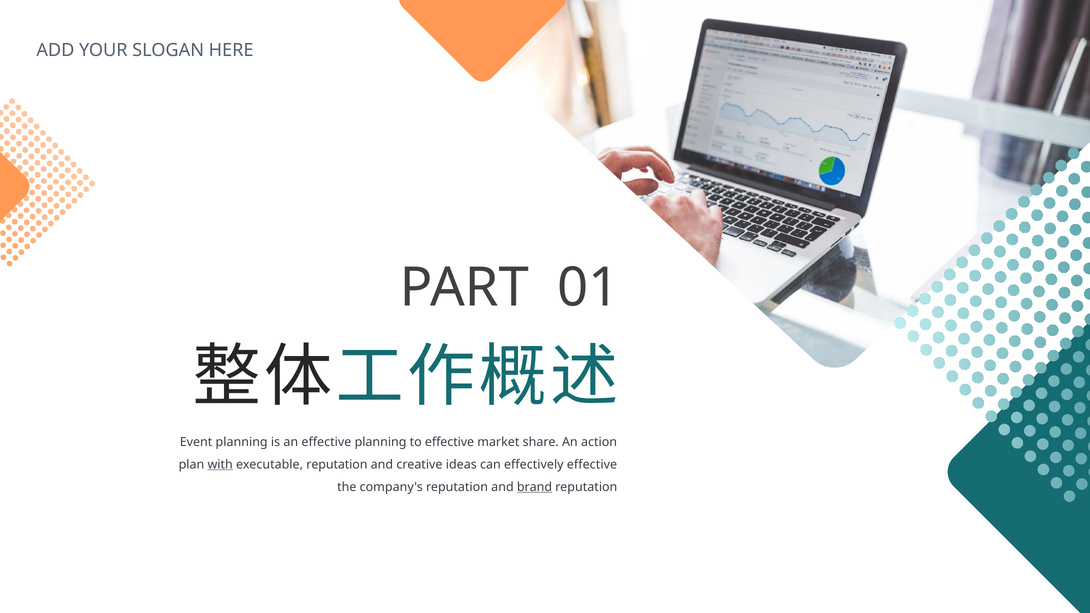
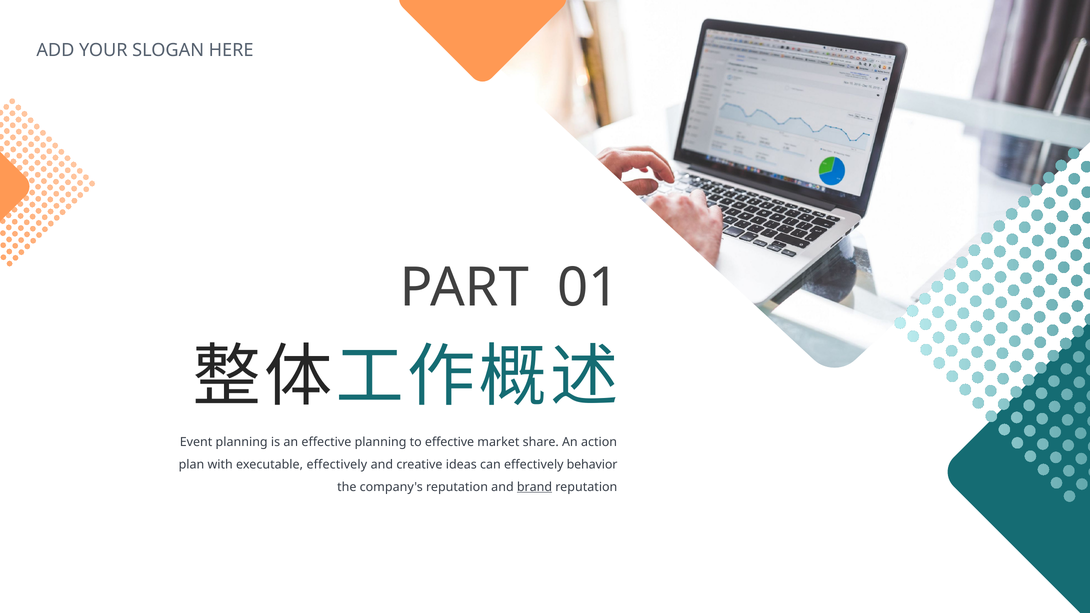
with underline: present -> none (220, 465)
executable reputation: reputation -> effectively (337, 465)
effectively effective: effective -> behavior (592, 465)
